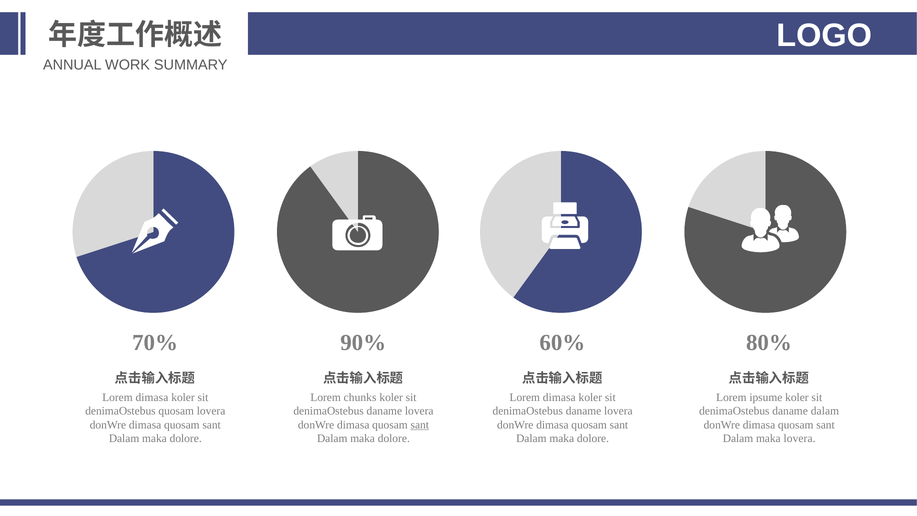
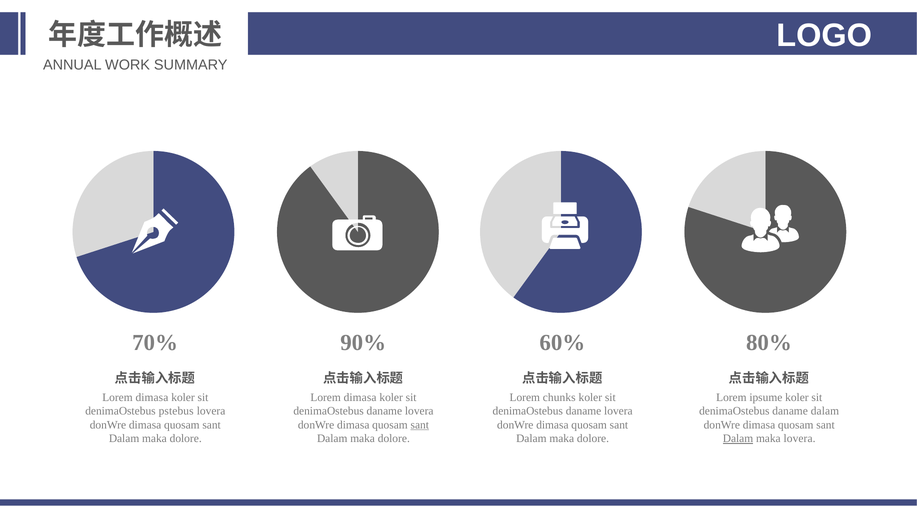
chunks: chunks -> dimasa (360, 397)
dimasa: dimasa -> chunks (559, 397)
denimaOstebus quosam: quosam -> pstebus (176, 411)
Dalam underline: none -> present (738, 438)
